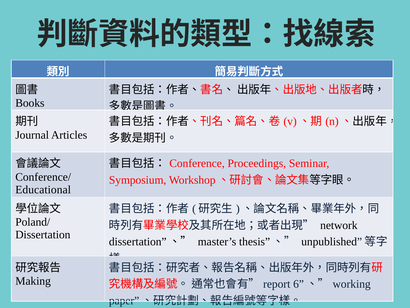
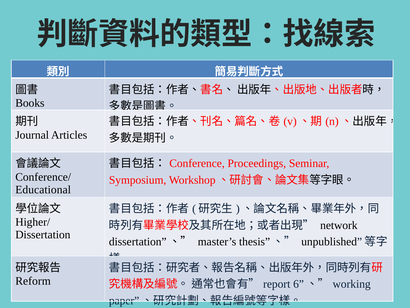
Poland/: Poland/ -> Higher/ (33, 222)
Making: Making -> Reform (33, 281)
